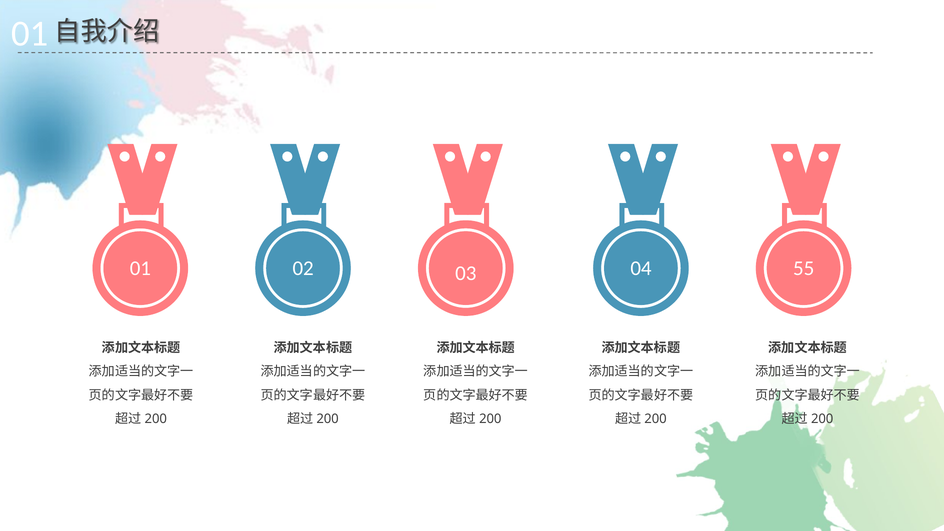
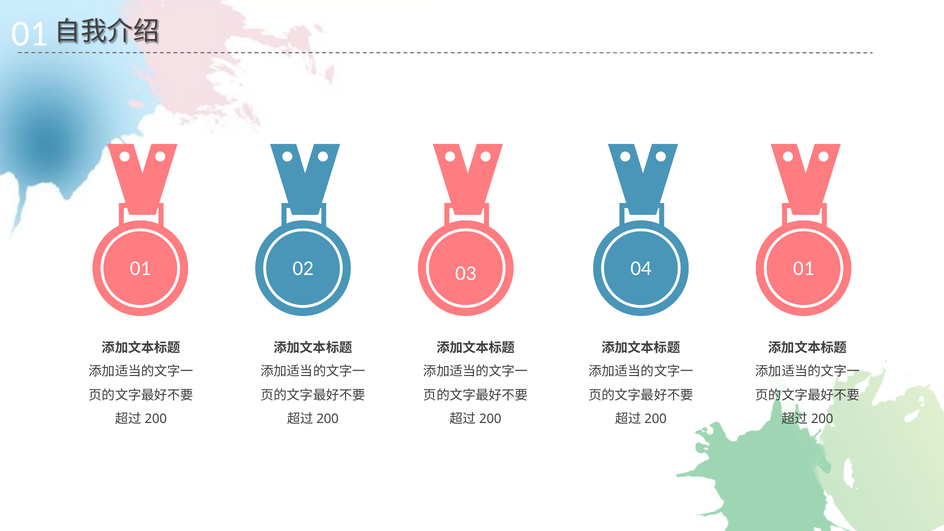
04 55: 55 -> 01 (804, 269)
